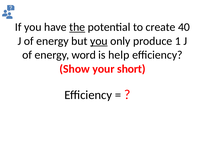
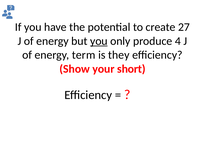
the underline: present -> none (77, 27)
40: 40 -> 27 (184, 27)
1: 1 -> 4 (178, 41)
word: word -> term (84, 55)
help: help -> they (119, 55)
